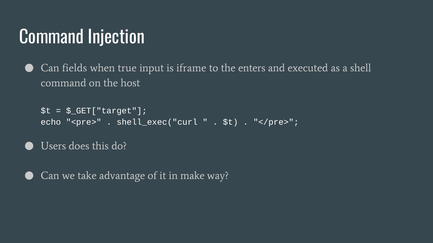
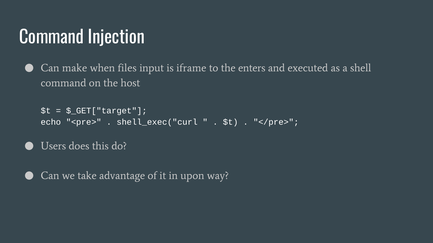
fields: fields -> make (75, 68)
true: true -> files (127, 68)
make: make -> upon (192, 176)
